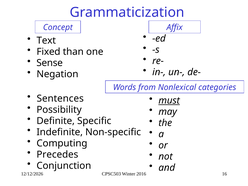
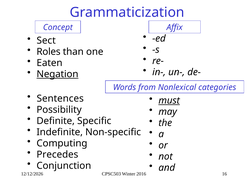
Text: Text -> Sect (46, 41)
Fixed: Fixed -> Roles (49, 52)
Sense: Sense -> Eaten (50, 63)
Negation underline: none -> present (57, 74)
